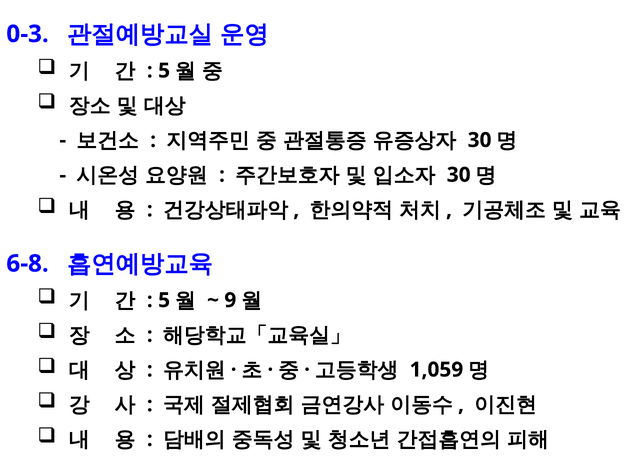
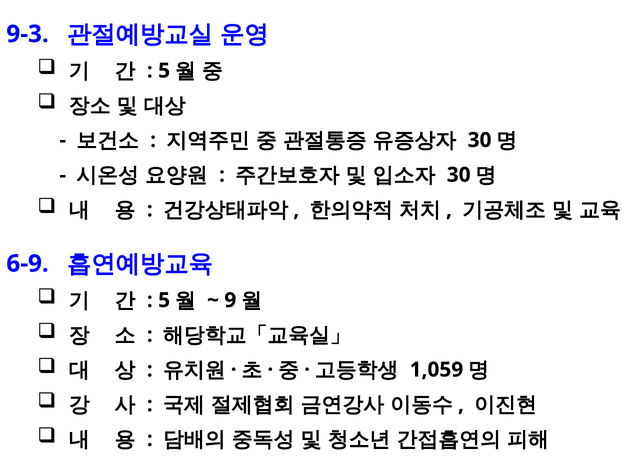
0-3: 0-3 -> 9-3 (28, 34)
6-8: 6-8 -> 6-9 (28, 264)
